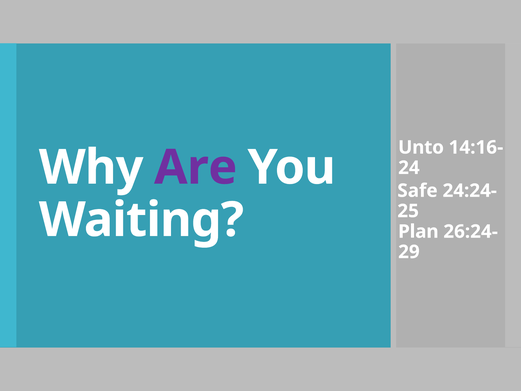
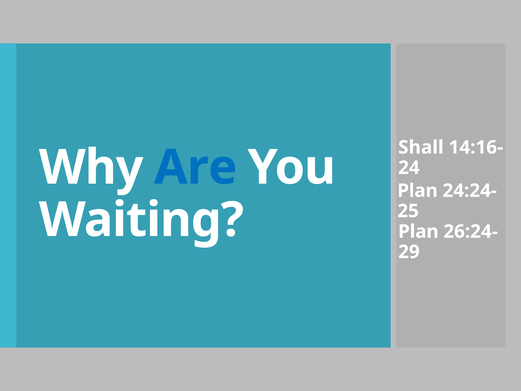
Unto: Unto -> Shall (421, 147)
Are colour: purple -> blue (196, 167)
Safe: Safe -> Plan (418, 191)
